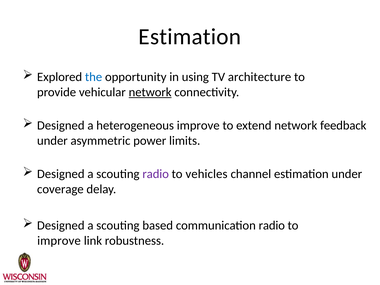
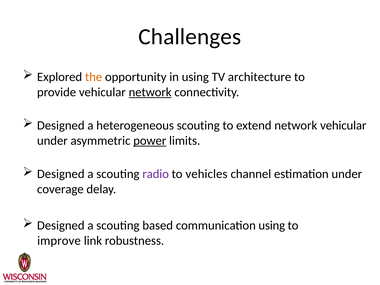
Estimation: Estimation -> Challenges (190, 37)
the colour: blue -> orange (94, 77)
heterogeneous improve: improve -> scouting (198, 125)
network feedback: feedback -> vehicular (343, 125)
power underline: none -> present (150, 141)
communication radio: radio -> using (272, 226)
